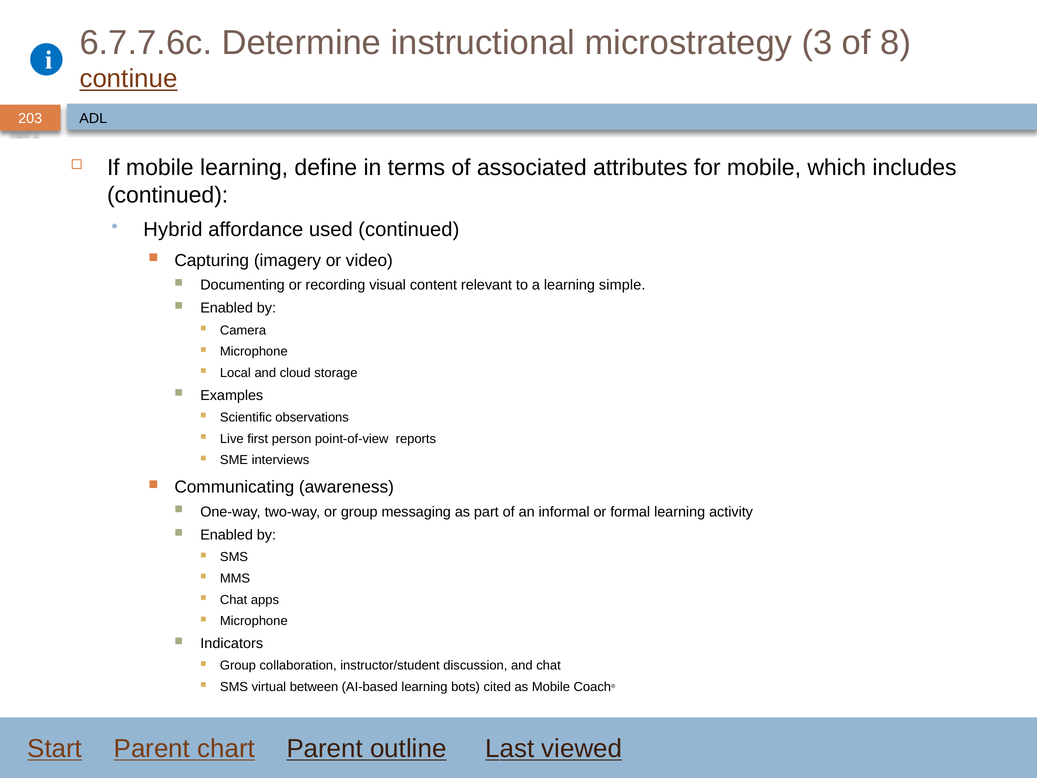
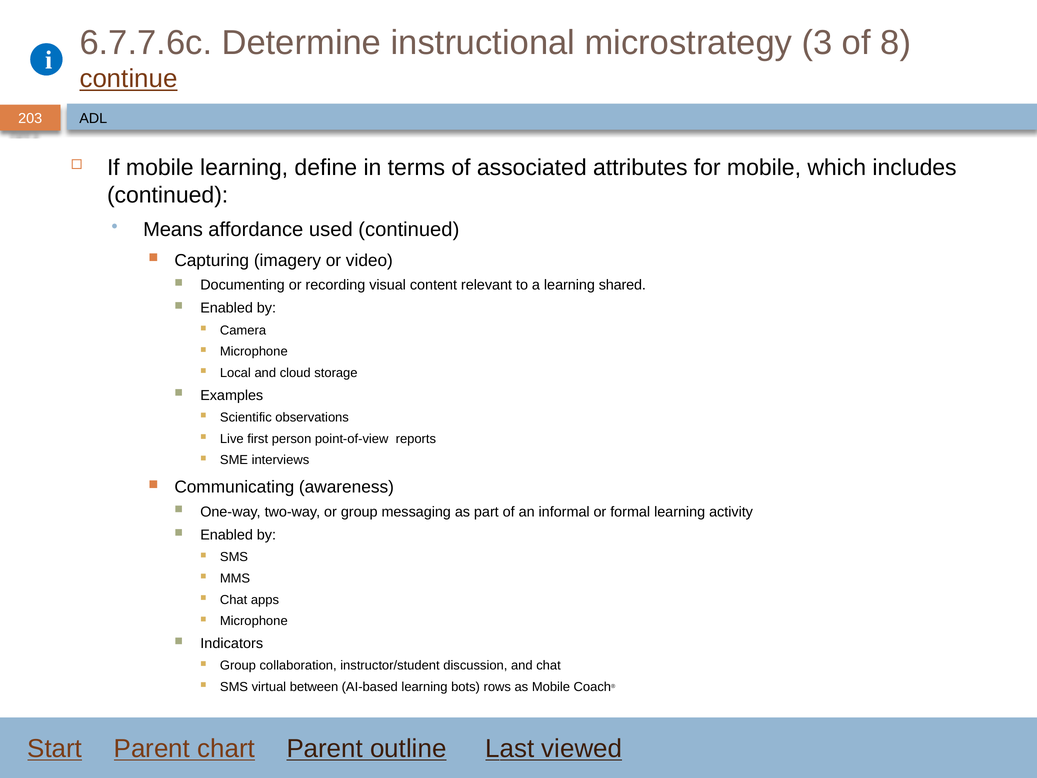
Hybrid: Hybrid -> Means (173, 229)
simple: simple -> shared (622, 285)
cited: cited -> rows (497, 687)
